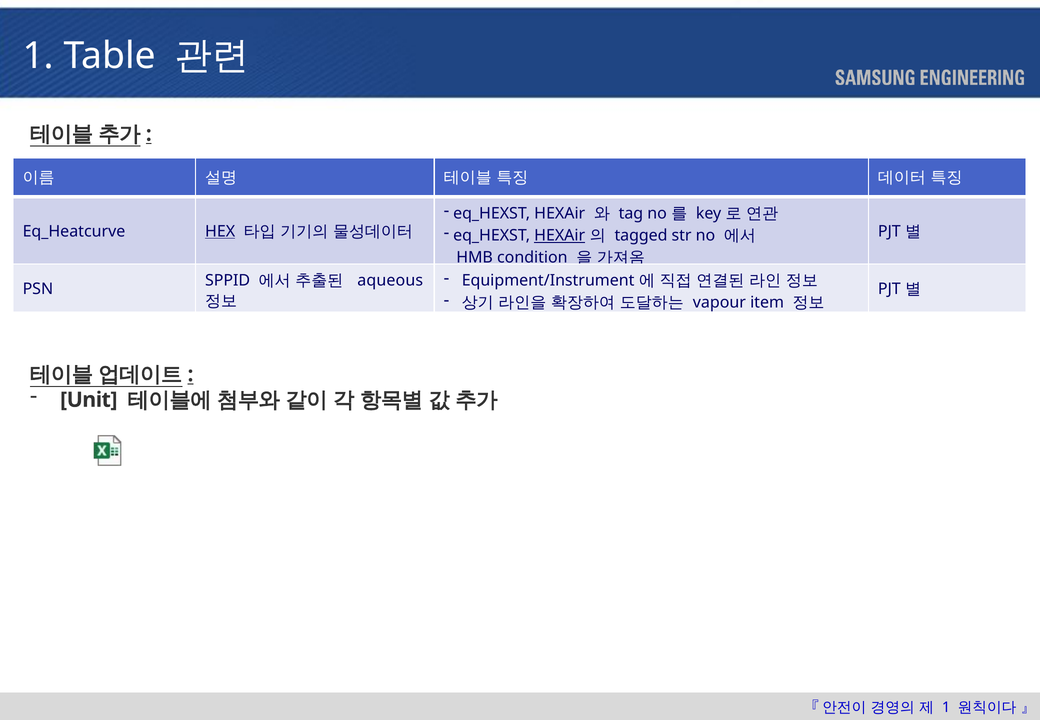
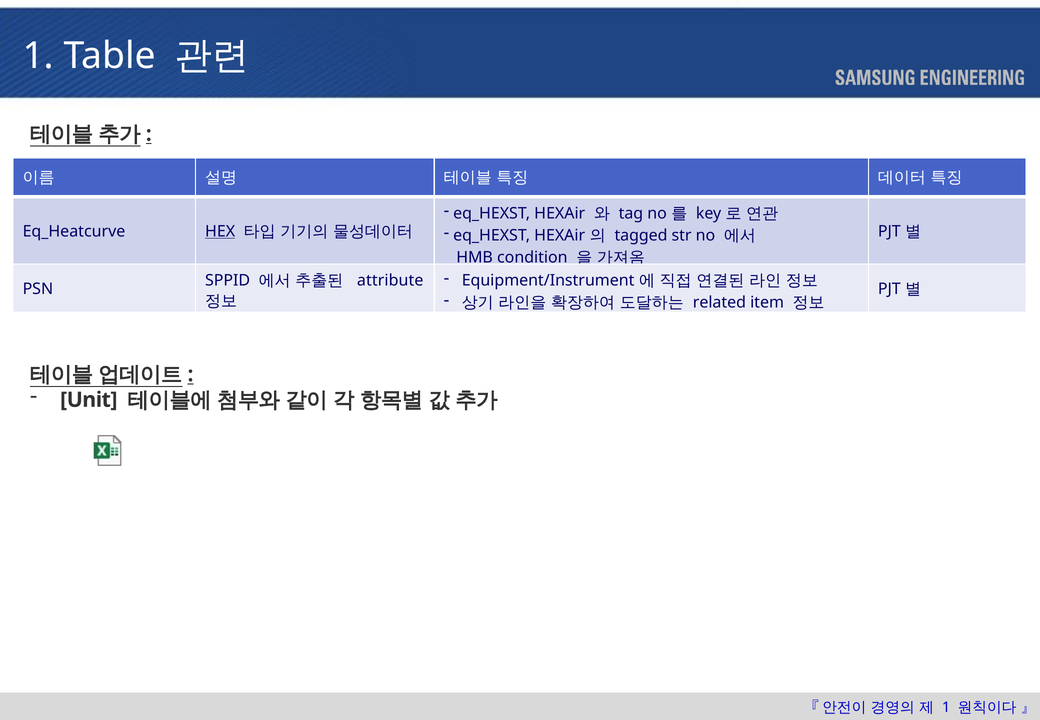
HEXAir underline: present -> none (560, 235)
aqueous: aqueous -> attribute (390, 281)
vapour: vapour -> related (719, 303)
